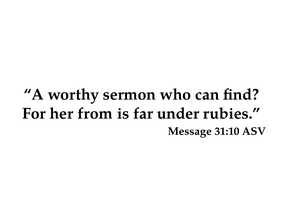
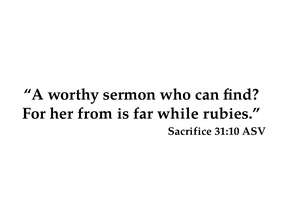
under: under -> while (178, 114)
Message: Message -> Sacrifice (190, 131)
